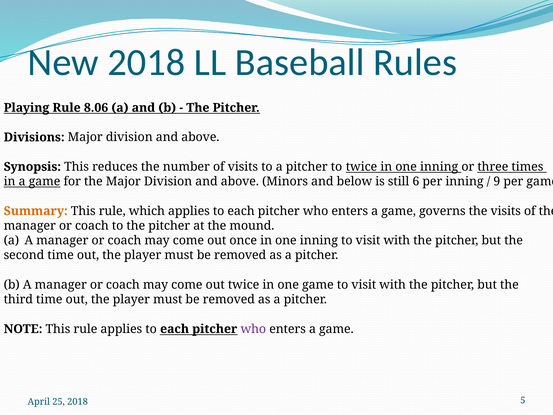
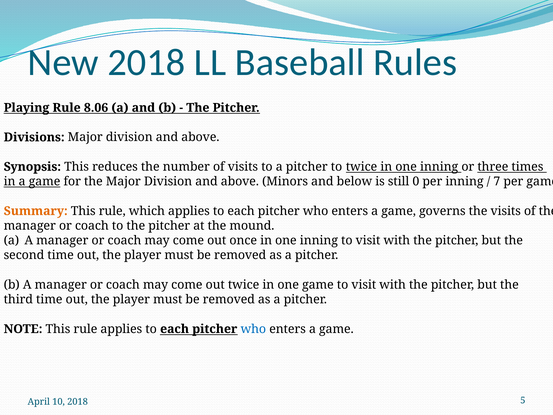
6: 6 -> 0 (416, 181)
9: 9 -> 7 (497, 181)
who colour: purple -> blue (253, 329)
25: 25 -> 10 (59, 402)
